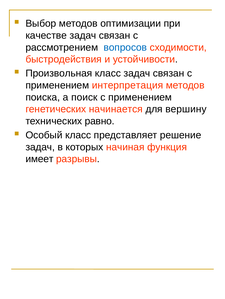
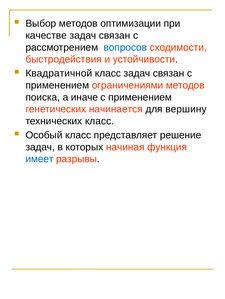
Произвольная: Произвольная -> Квадратичной (59, 74)
интерпретация: интерпретация -> ограничениями (128, 86)
поиск: поиск -> иначе (84, 98)
технических равно: равно -> класс (100, 122)
имеет colour: black -> blue (39, 160)
